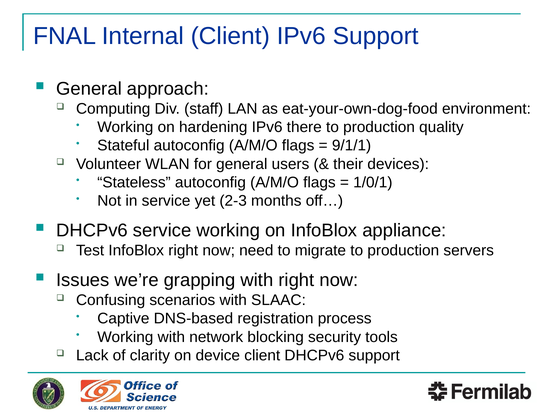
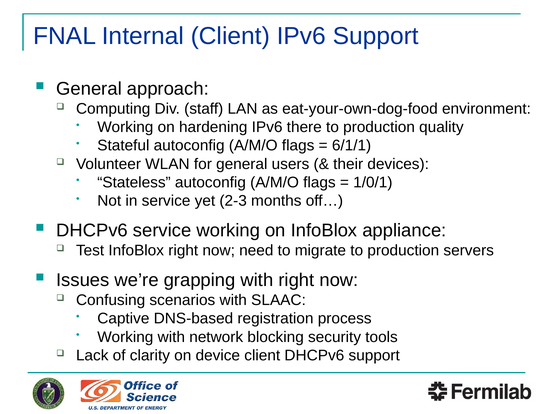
9/1/1: 9/1/1 -> 6/1/1 (352, 146)
